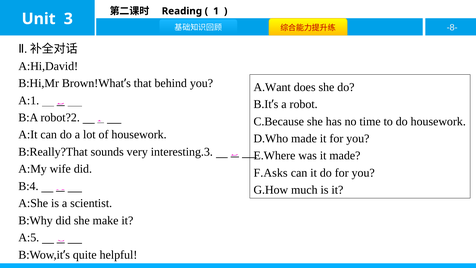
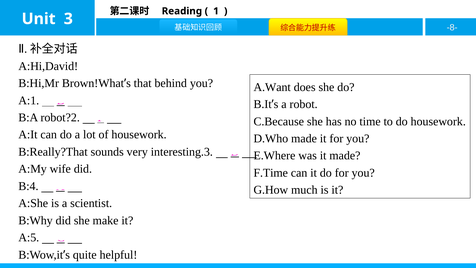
F.Asks: F.Asks -> F.Time (271, 173)
